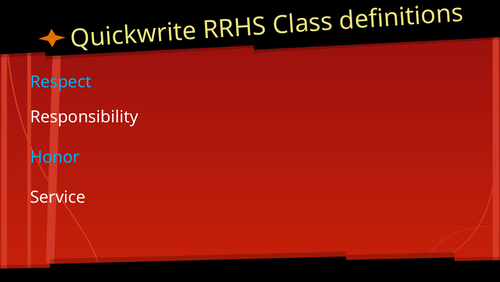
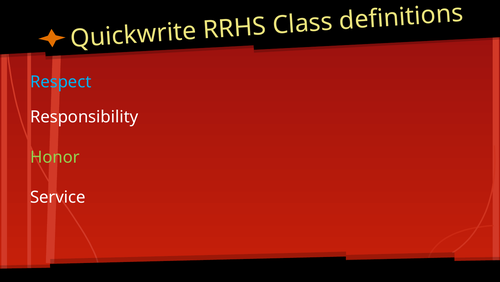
Honor colour: light blue -> light green (55, 157)
